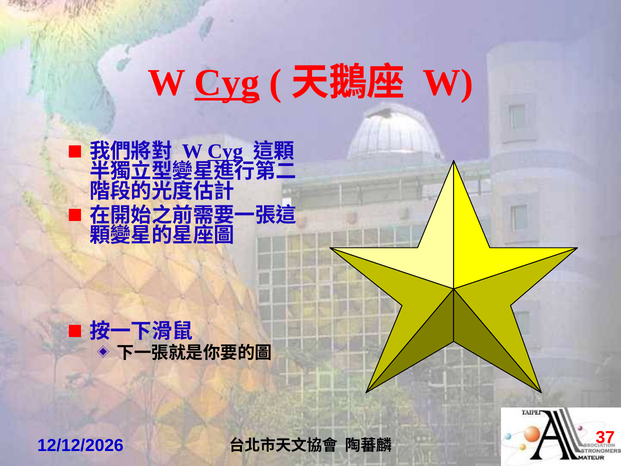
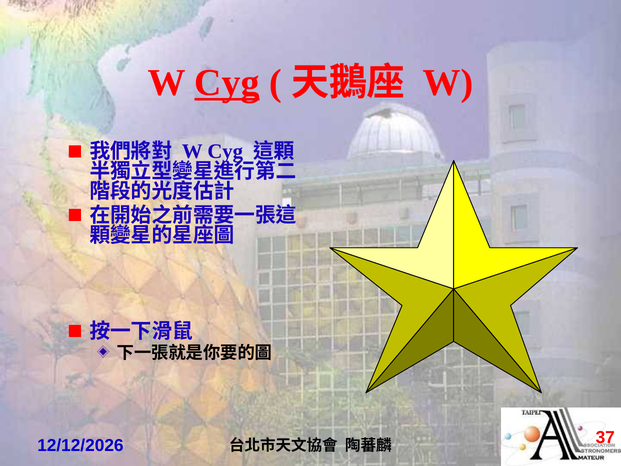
Cyg underline: present -> none (225, 151)
